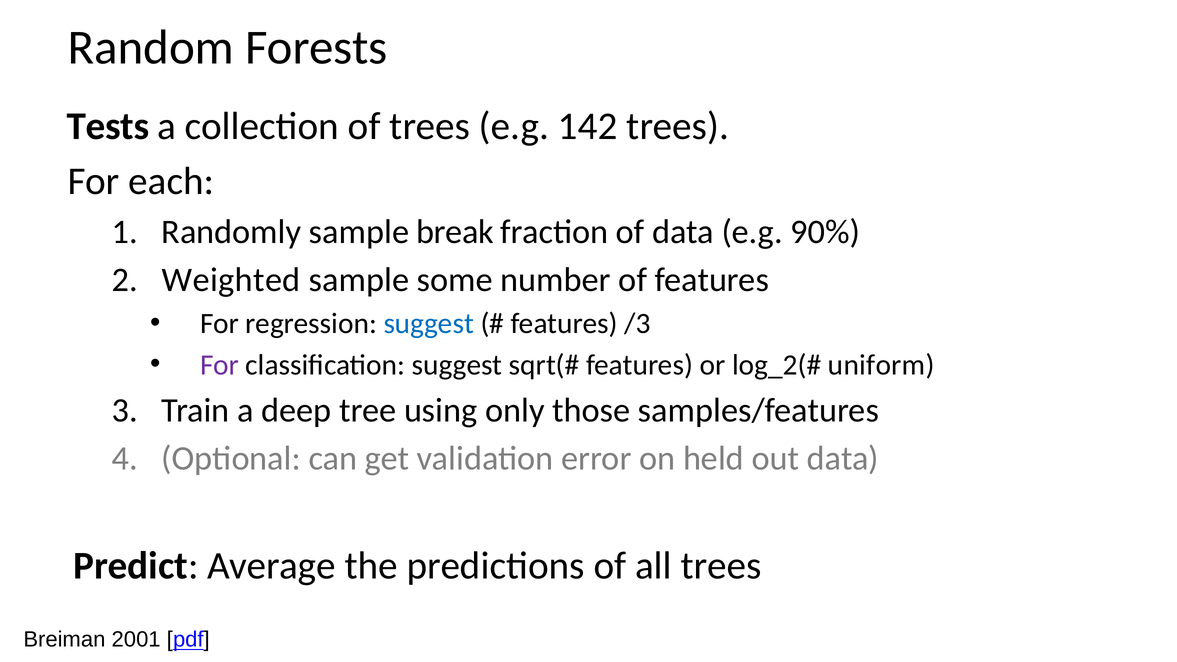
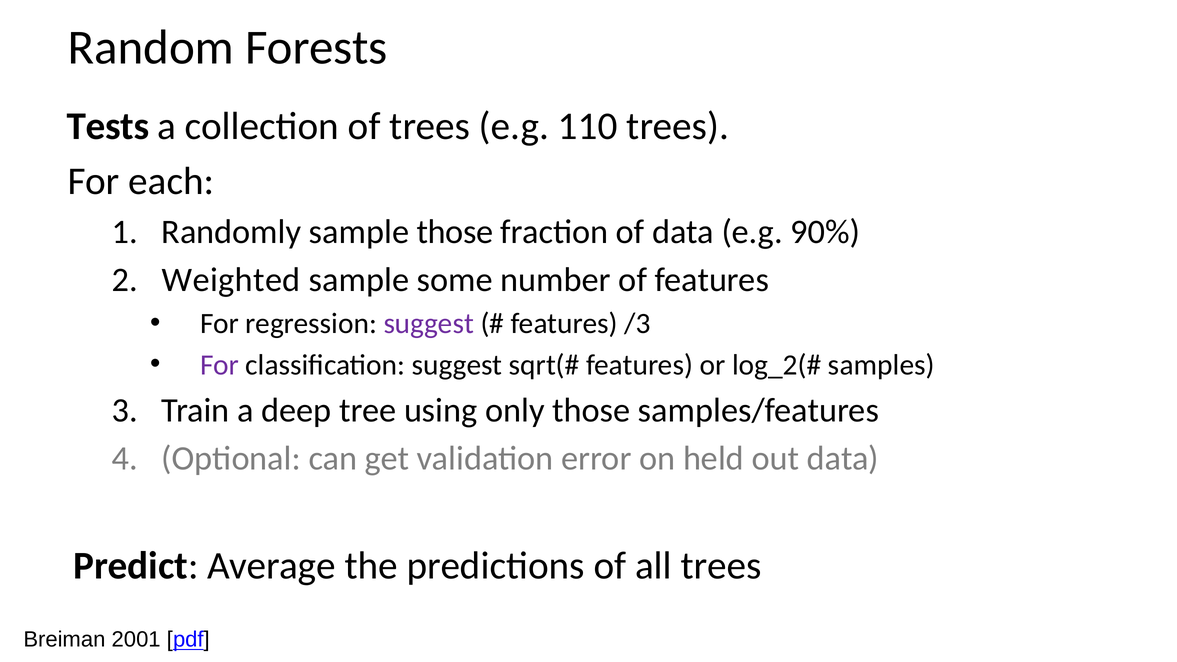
142: 142 -> 110 (588, 126)
sample break: break -> those (455, 232)
suggest colour: blue -> purple (429, 324)
uniform: uniform -> samples (881, 365)
